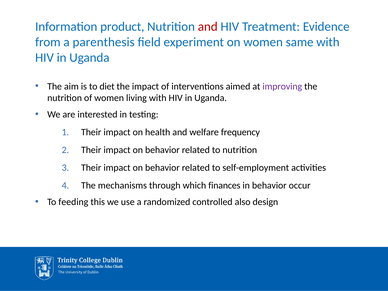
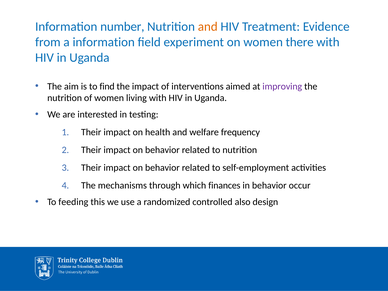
product: product -> number (122, 27)
and colour: red -> orange (208, 27)
a parenthesis: parenthesis -> information (104, 42)
same: same -> there (300, 42)
diet: diet -> find (107, 86)
